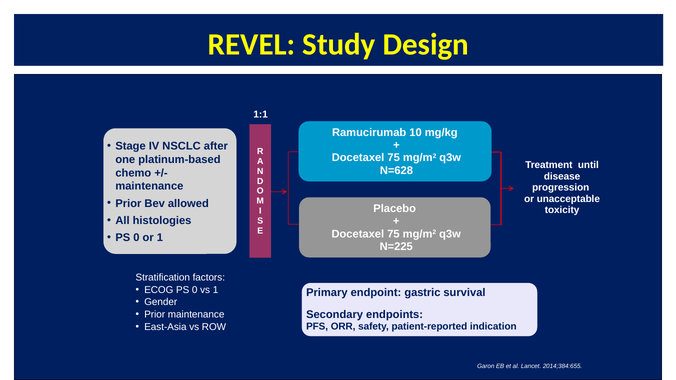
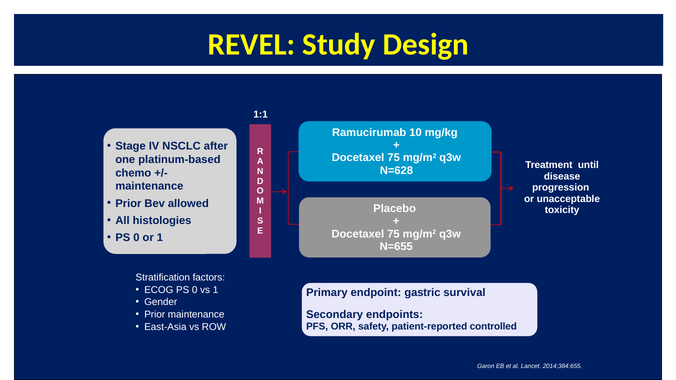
N=225: N=225 -> N=655 (396, 247)
indication: indication -> controlled (493, 327)
